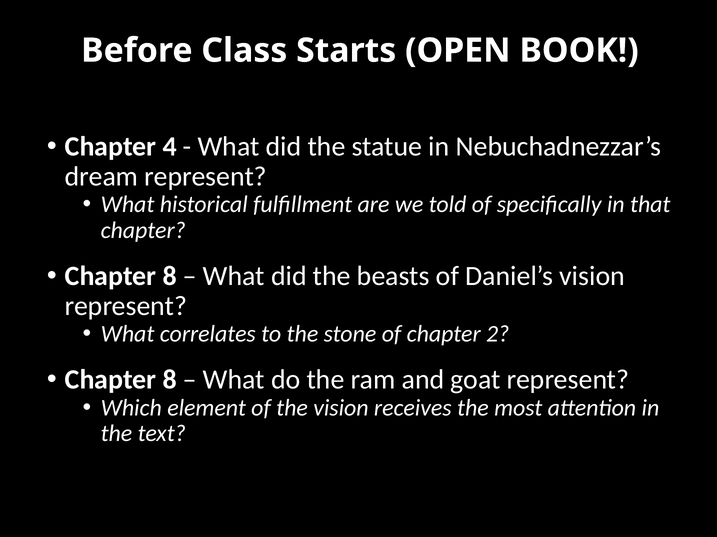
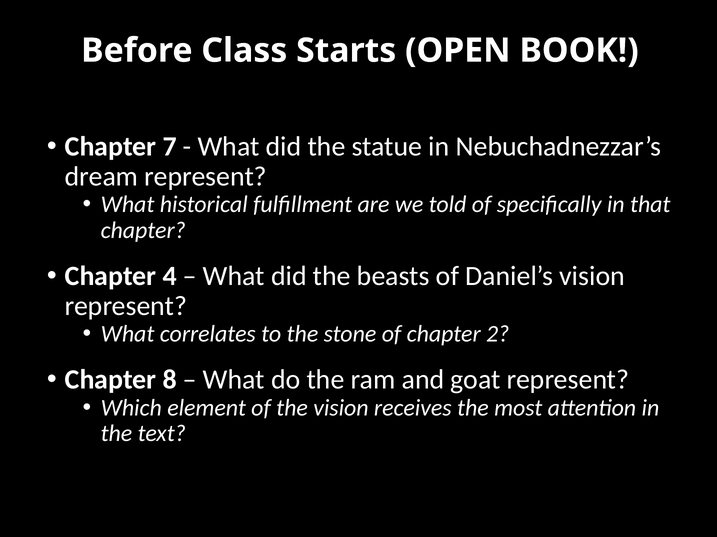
4: 4 -> 7 (170, 147)
8: 8 -> 4 (170, 276)
